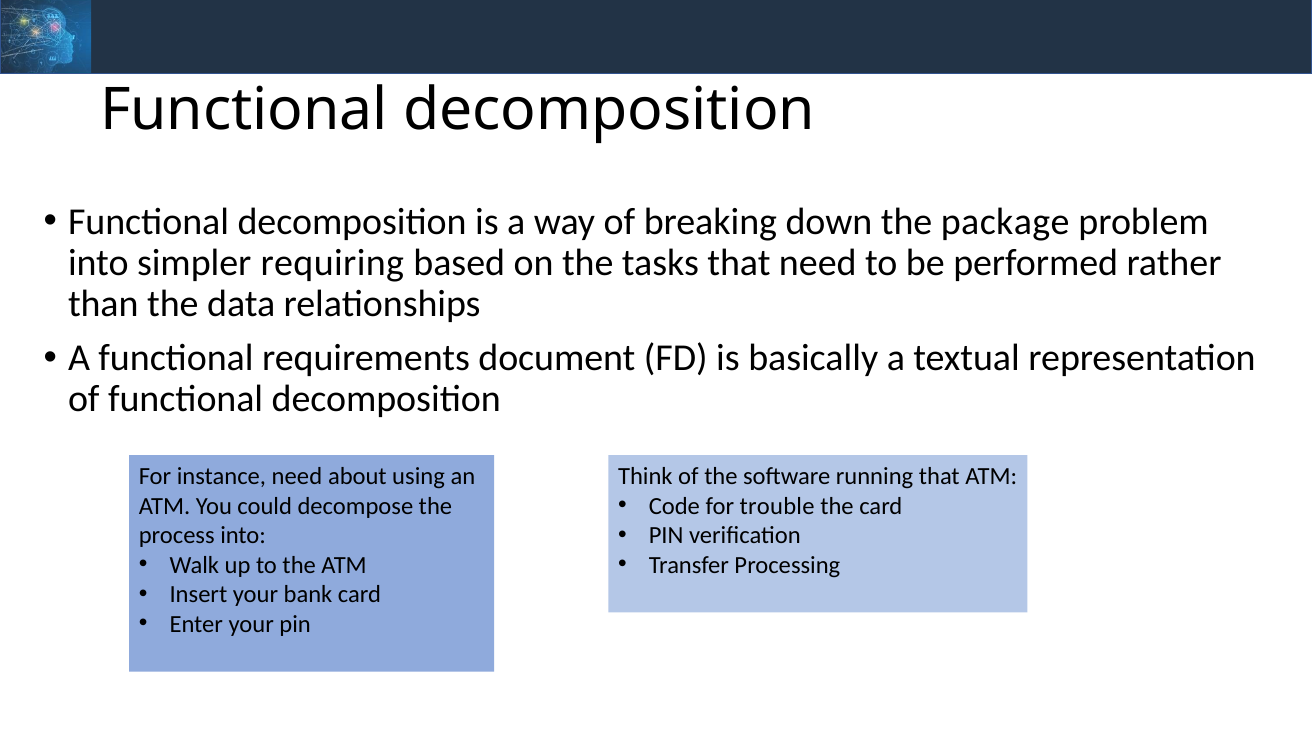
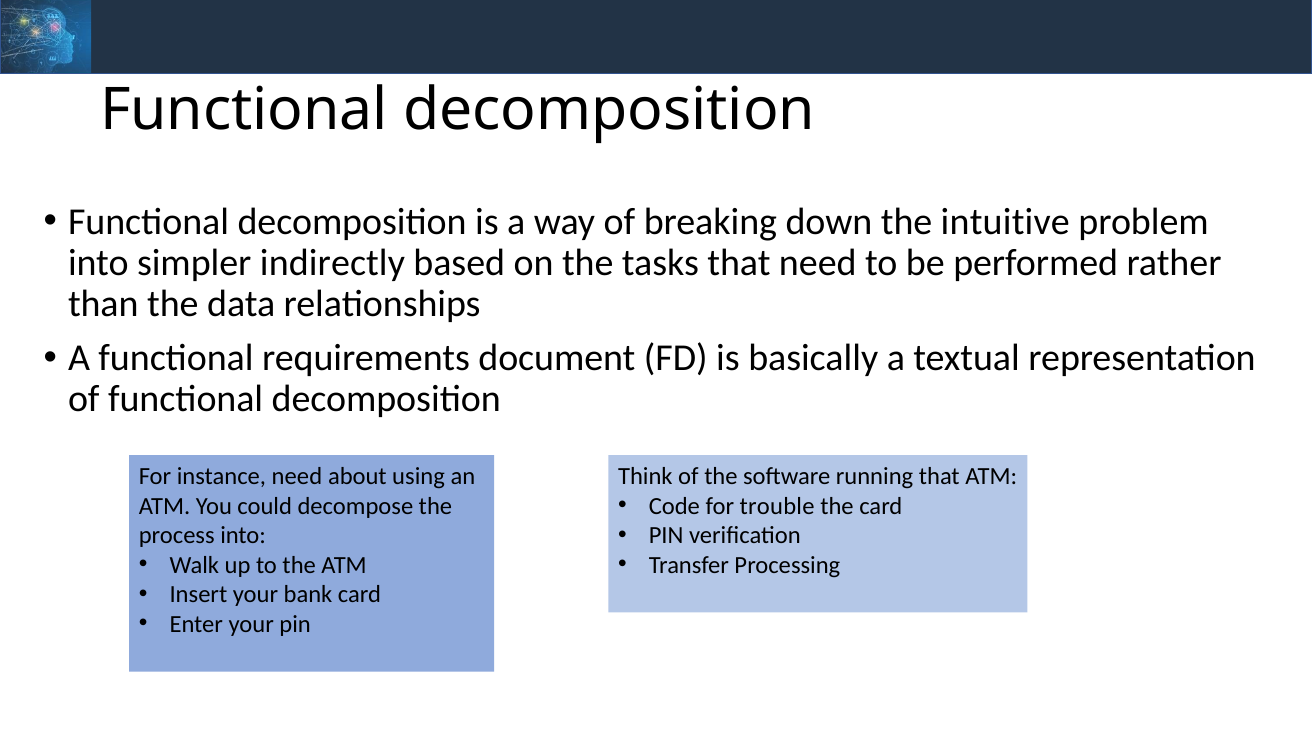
package: package -> intuitive (1005, 222)
requiring: requiring -> indirectly (332, 263)
